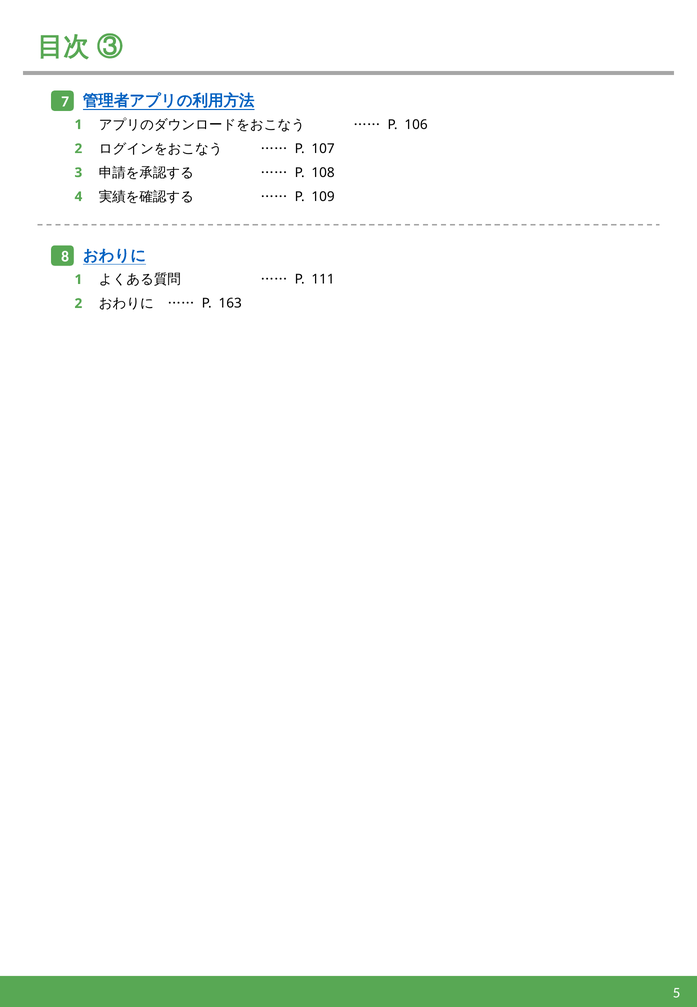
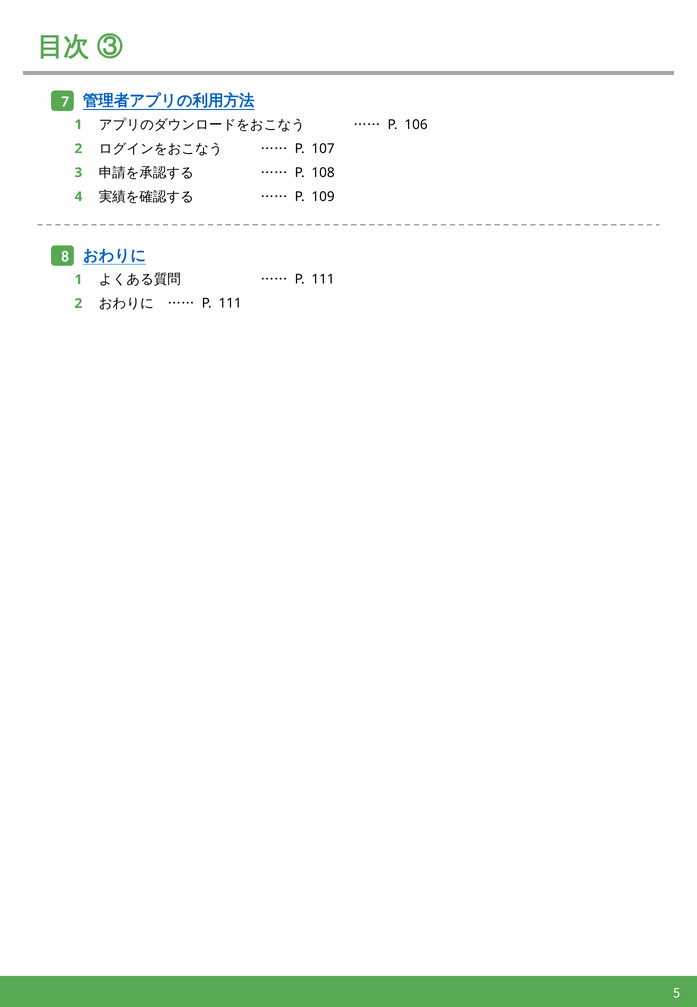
163: 163 -> 111 (230, 304)
